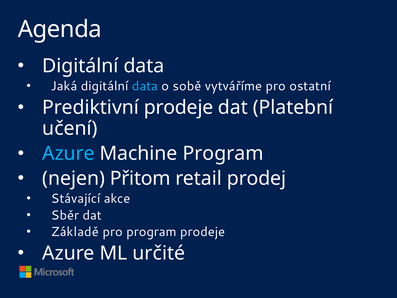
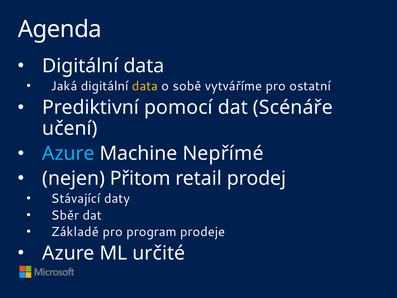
data colour: light blue -> yellow (145, 86)
Prediktivní prodeje: prodeje -> pomocí (178, 107)
Platební: Platební -> Scénáře (293, 107)
Machine Program: Program -> Nepřímé (223, 153)
akce: akce -> daty (117, 198)
